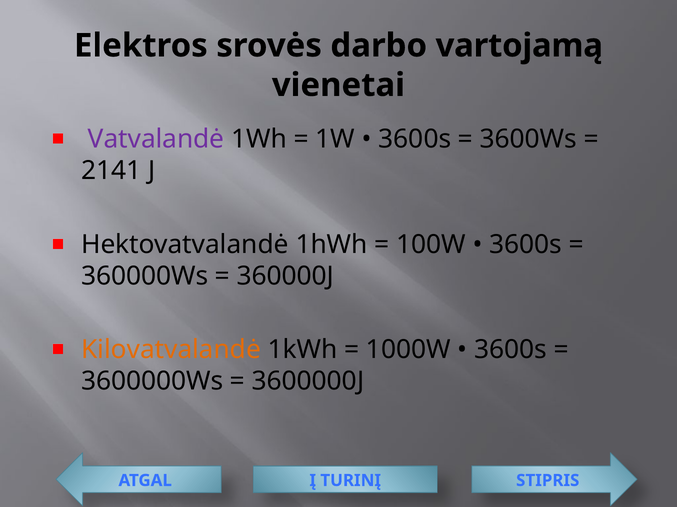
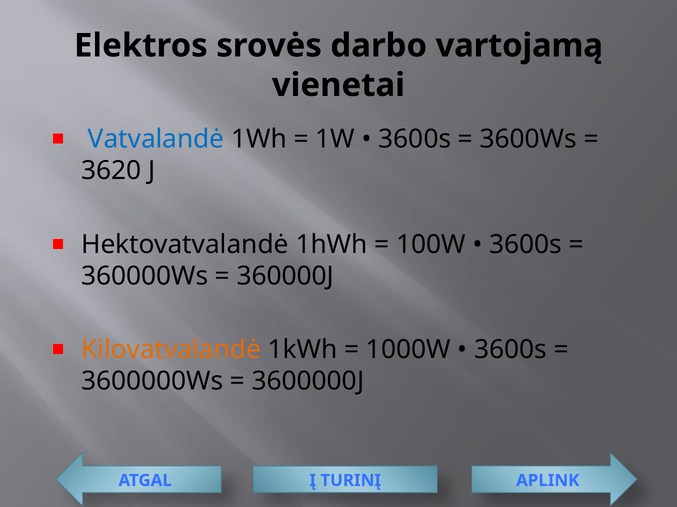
Vatvalandė colour: purple -> blue (156, 139)
2141: 2141 -> 3620 (111, 171)
STIPRIS: STIPRIS -> APLINK (548, 481)
